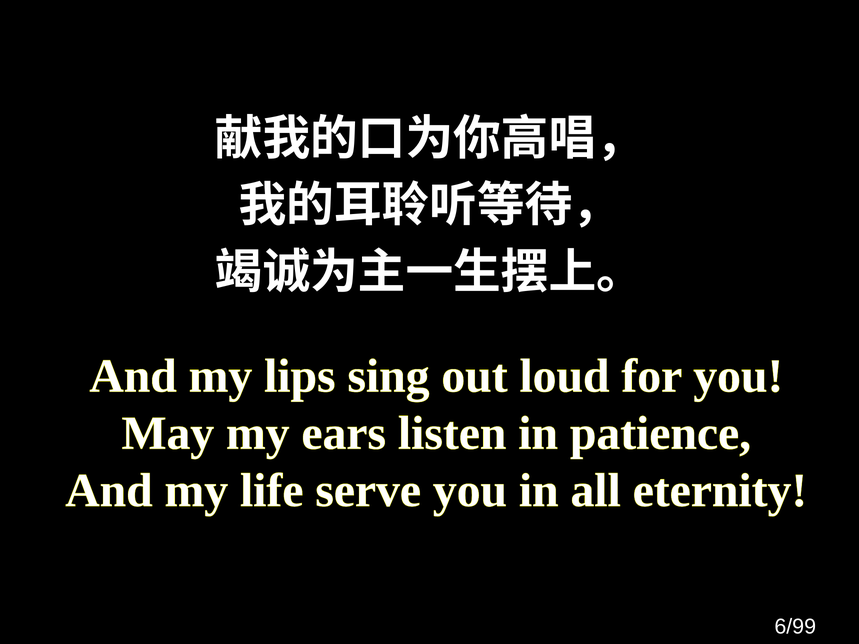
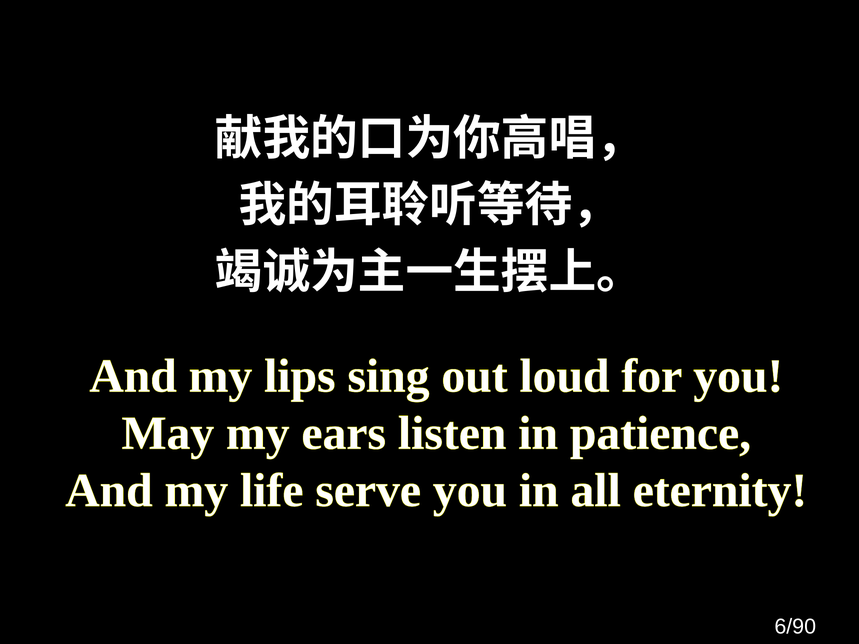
6/99: 6/99 -> 6/90 (795, 627)
